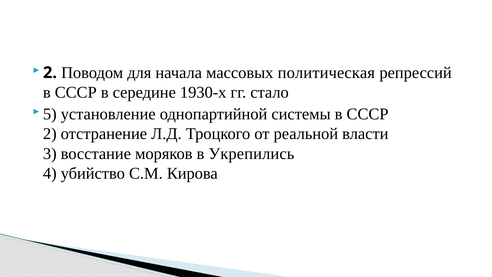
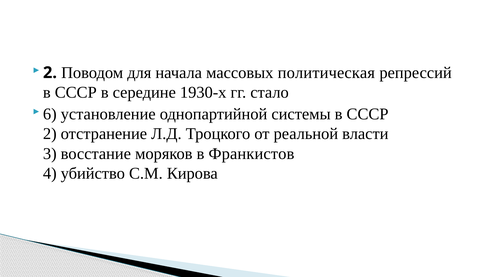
5: 5 -> 6 (50, 114)
Укрепились: Укрепились -> Франкистов (251, 153)
